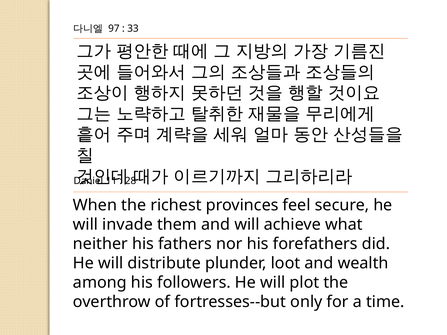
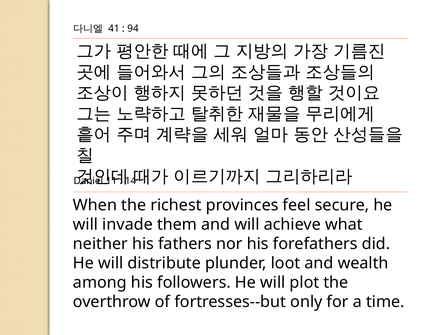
97: 97 -> 41 (114, 29)
33: 33 -> 94 (133, 29)
28: 28 -> 14 (131, 181)
